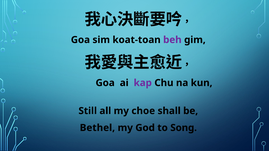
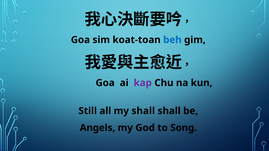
beh colour: purple -> blue (172, 40)
my choe: choe -> shall (143, 111)
Bethel: Bethel -> Angels (97, 128)
